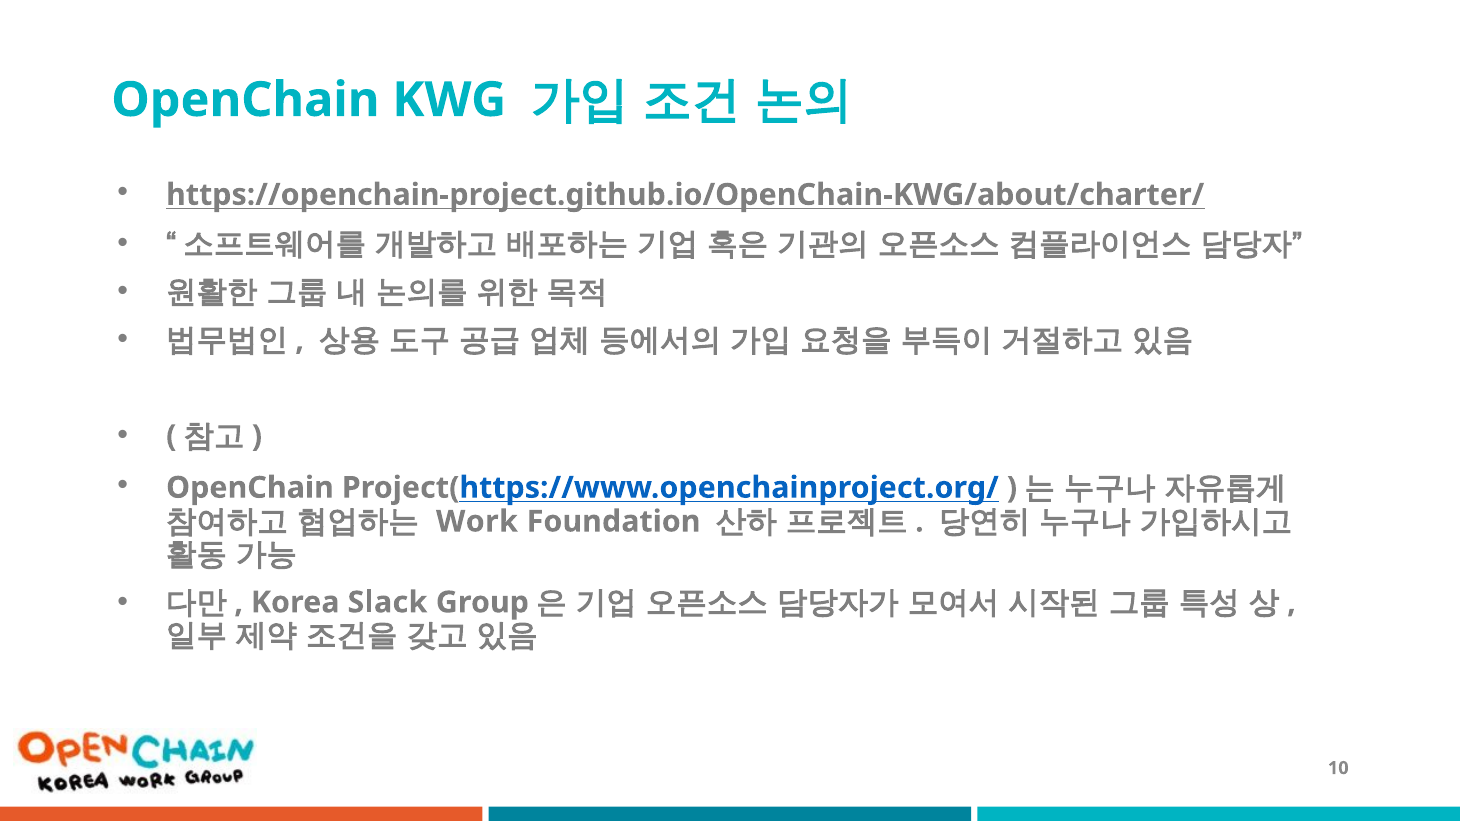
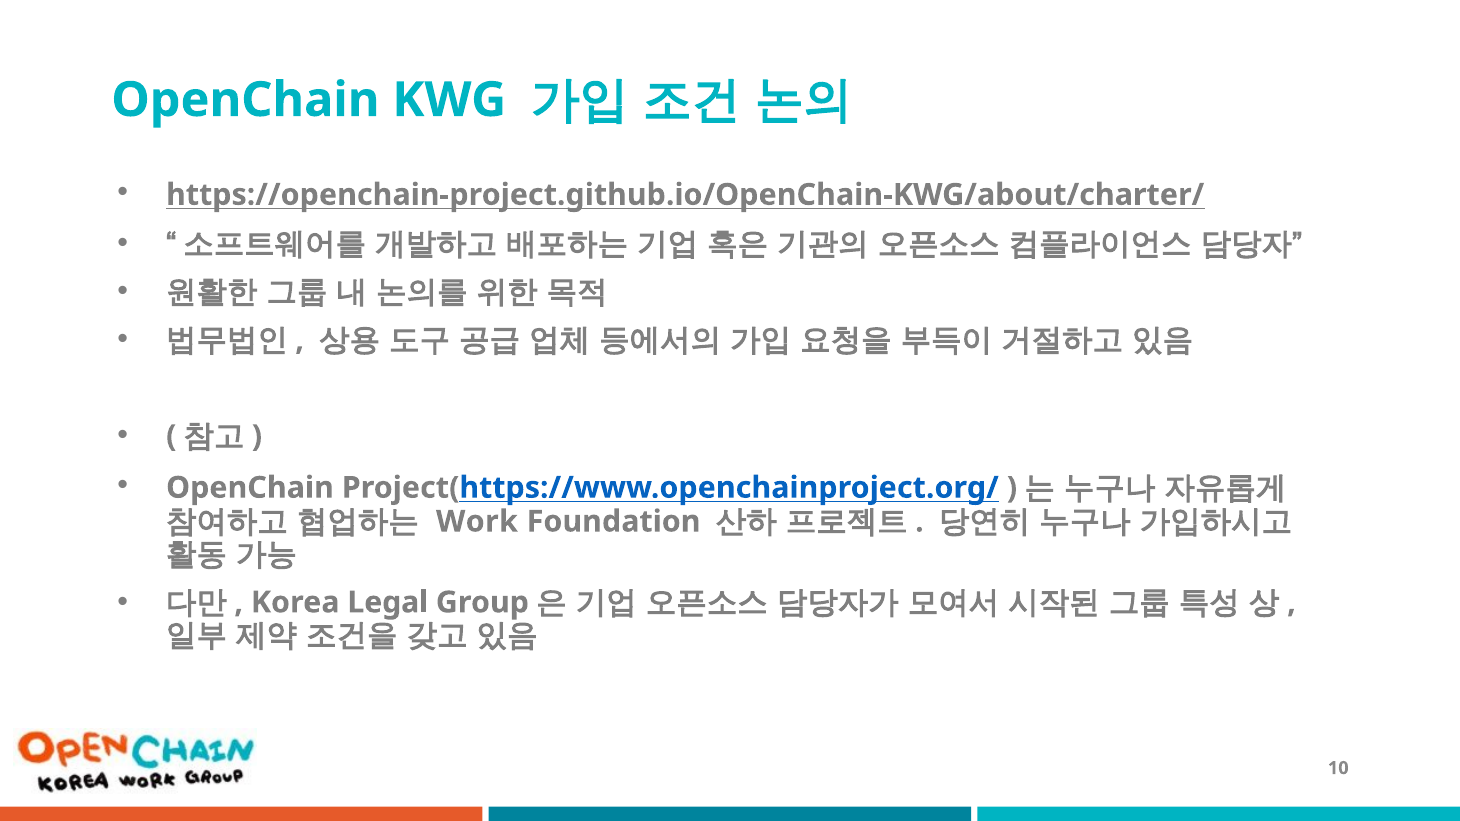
Slack: Slack -> Legal (388, 603)
